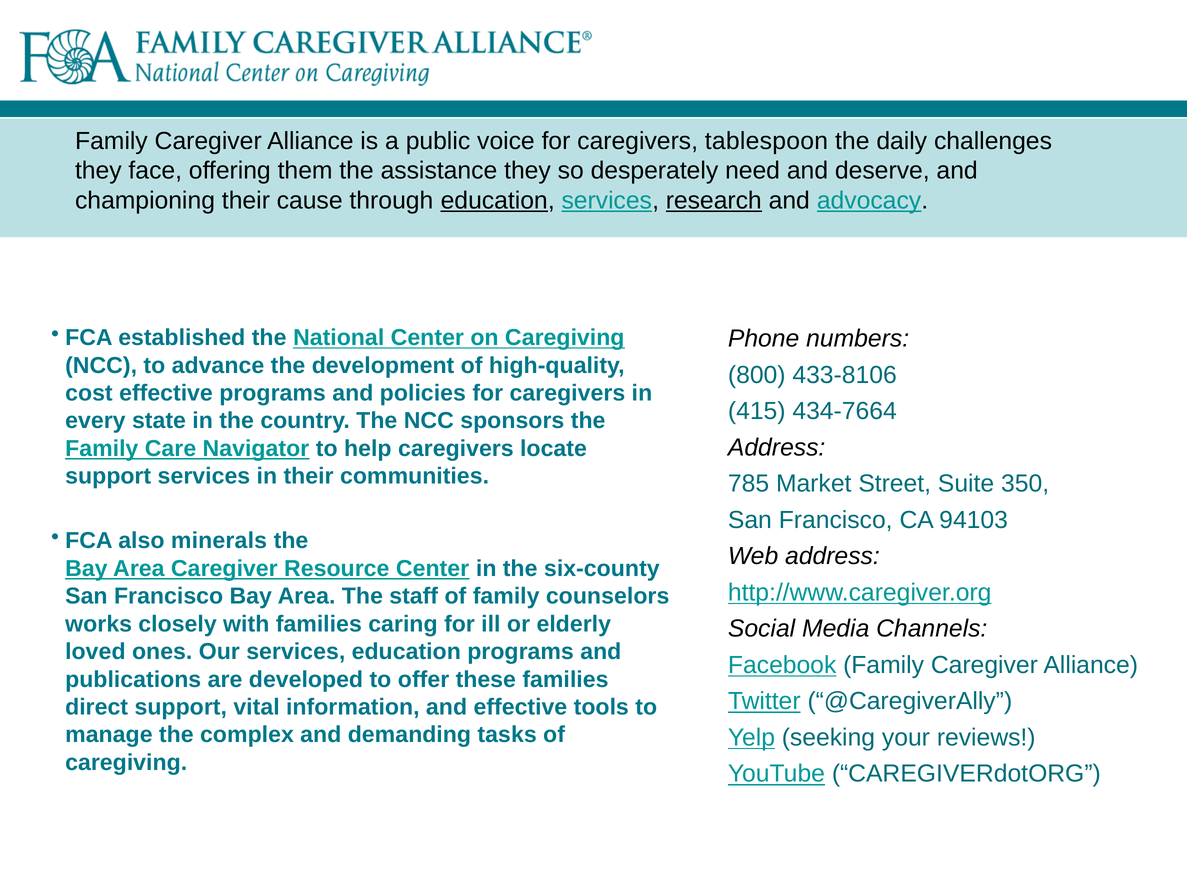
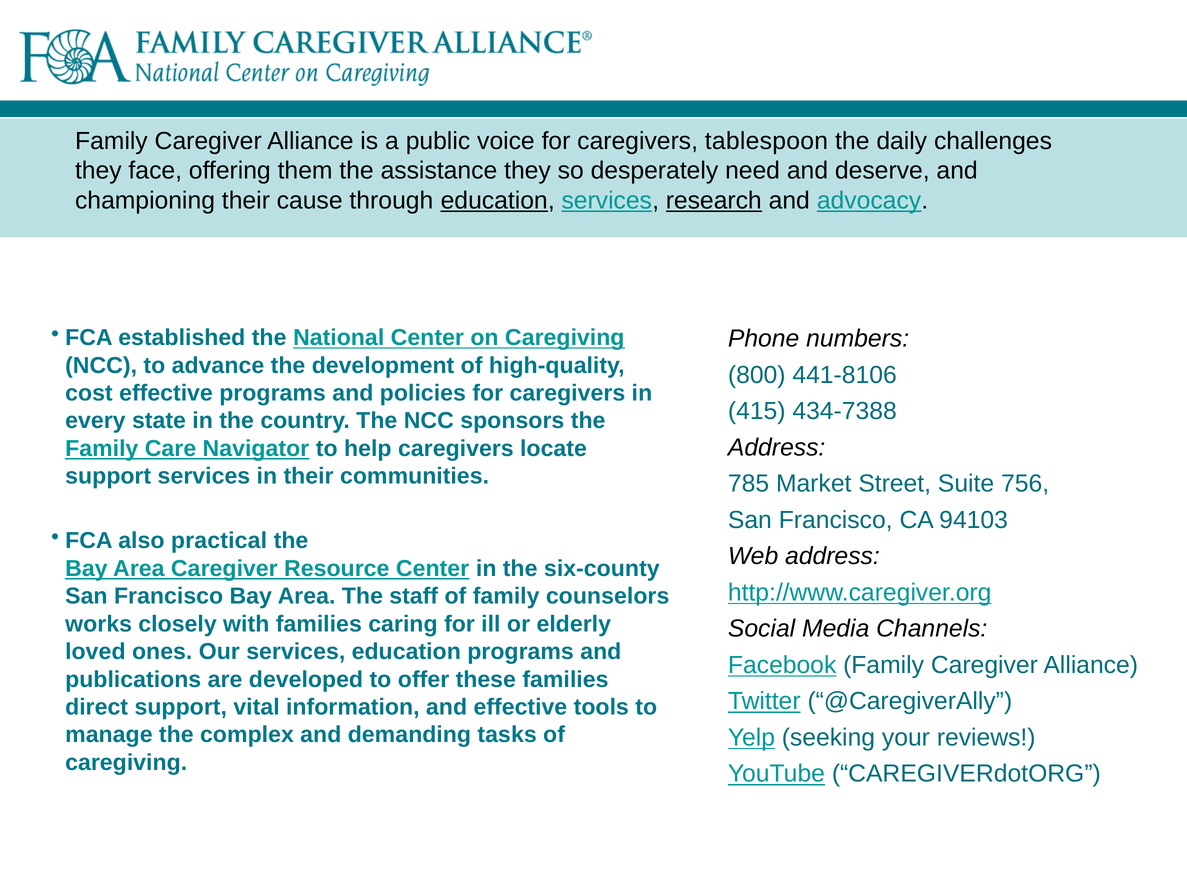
433-8106: 433-8106 -> 441-8106 (845, 375)
434-7664: 434-7664 -> 434-7388 (845, 411)
350: 350 -> 756 (1025, 484)
minerals: minerals -> practical (219, 541)
